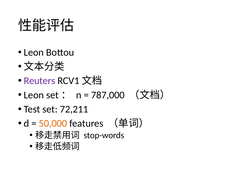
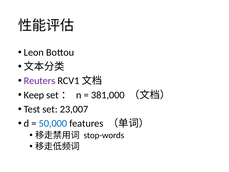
Leon: Leon -> Keep (34, 95)
787,000: 787,000 -> 381,000 (108, 95)
72,211: 72,211 -> 23,007 (74, 109)
50,000 colour: orange -> blue (53, 123)
